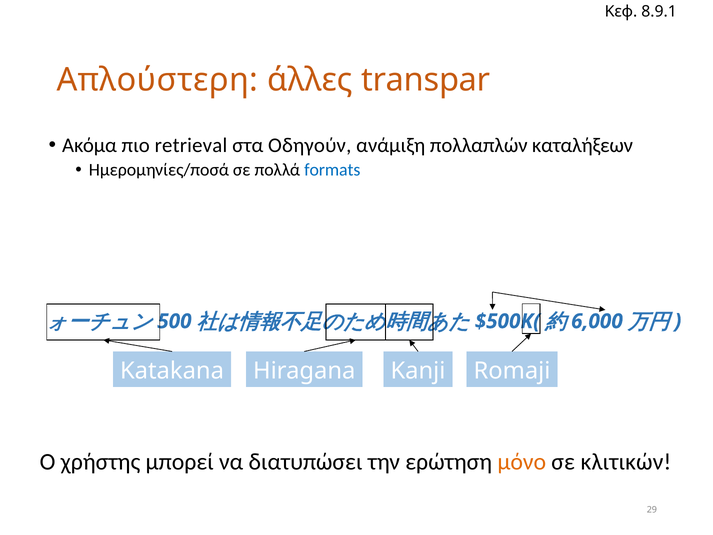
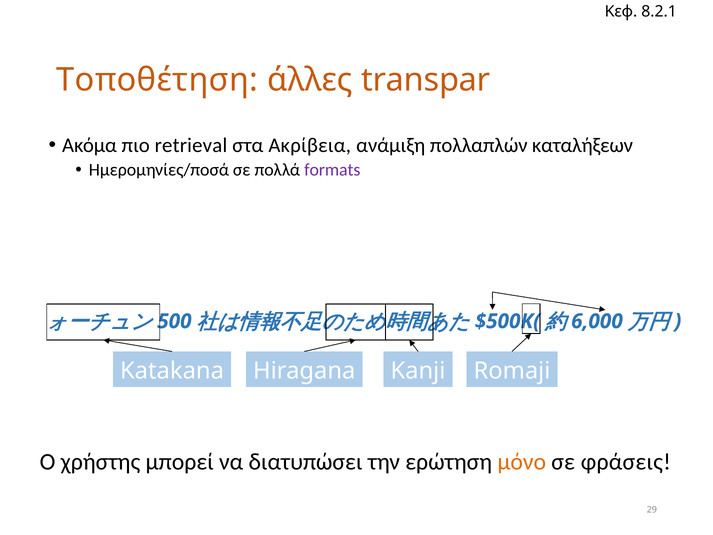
8.9.1: 8.9.1 -> 8.2.1 (659, 12)
Απλούστερη: Απλούστερη -> Τοποθέτηση (157, 80)
Οδηγούν: Οδηγούν -> Ακρίβεια (310, 145)
formats colour: blue -> purple (332, 170)
κλιτικών: κλιτικών -> φράσεις (626, 462)
